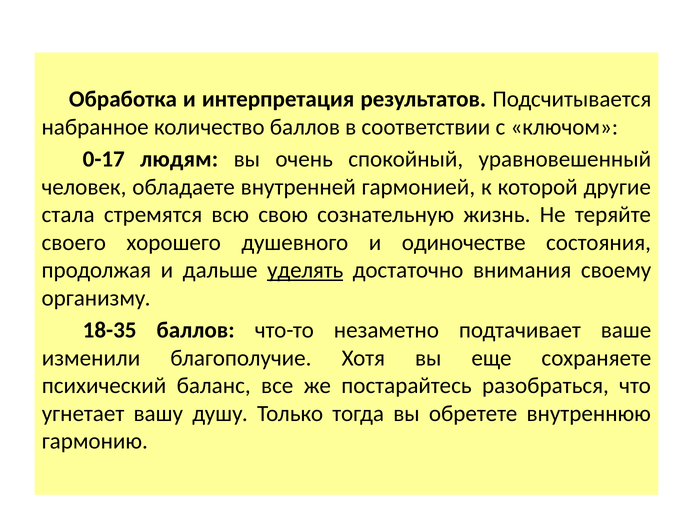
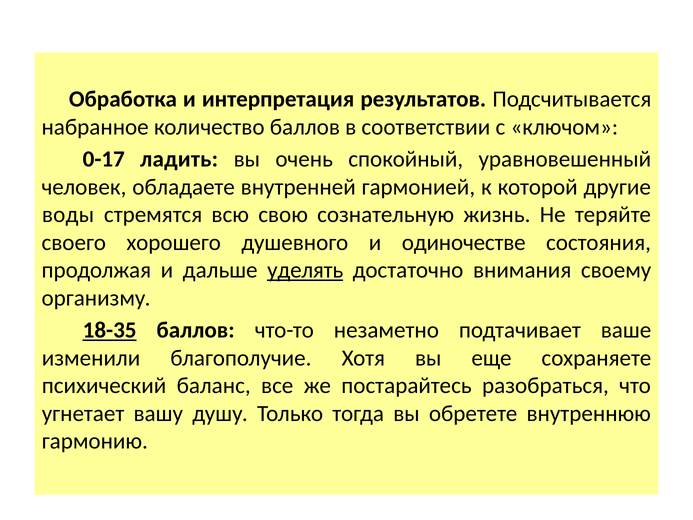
людям: людям -> ладить (179, 159)
стала: стала -> воды (68, 215)
18-35 underline: none -> present (110, 330)
